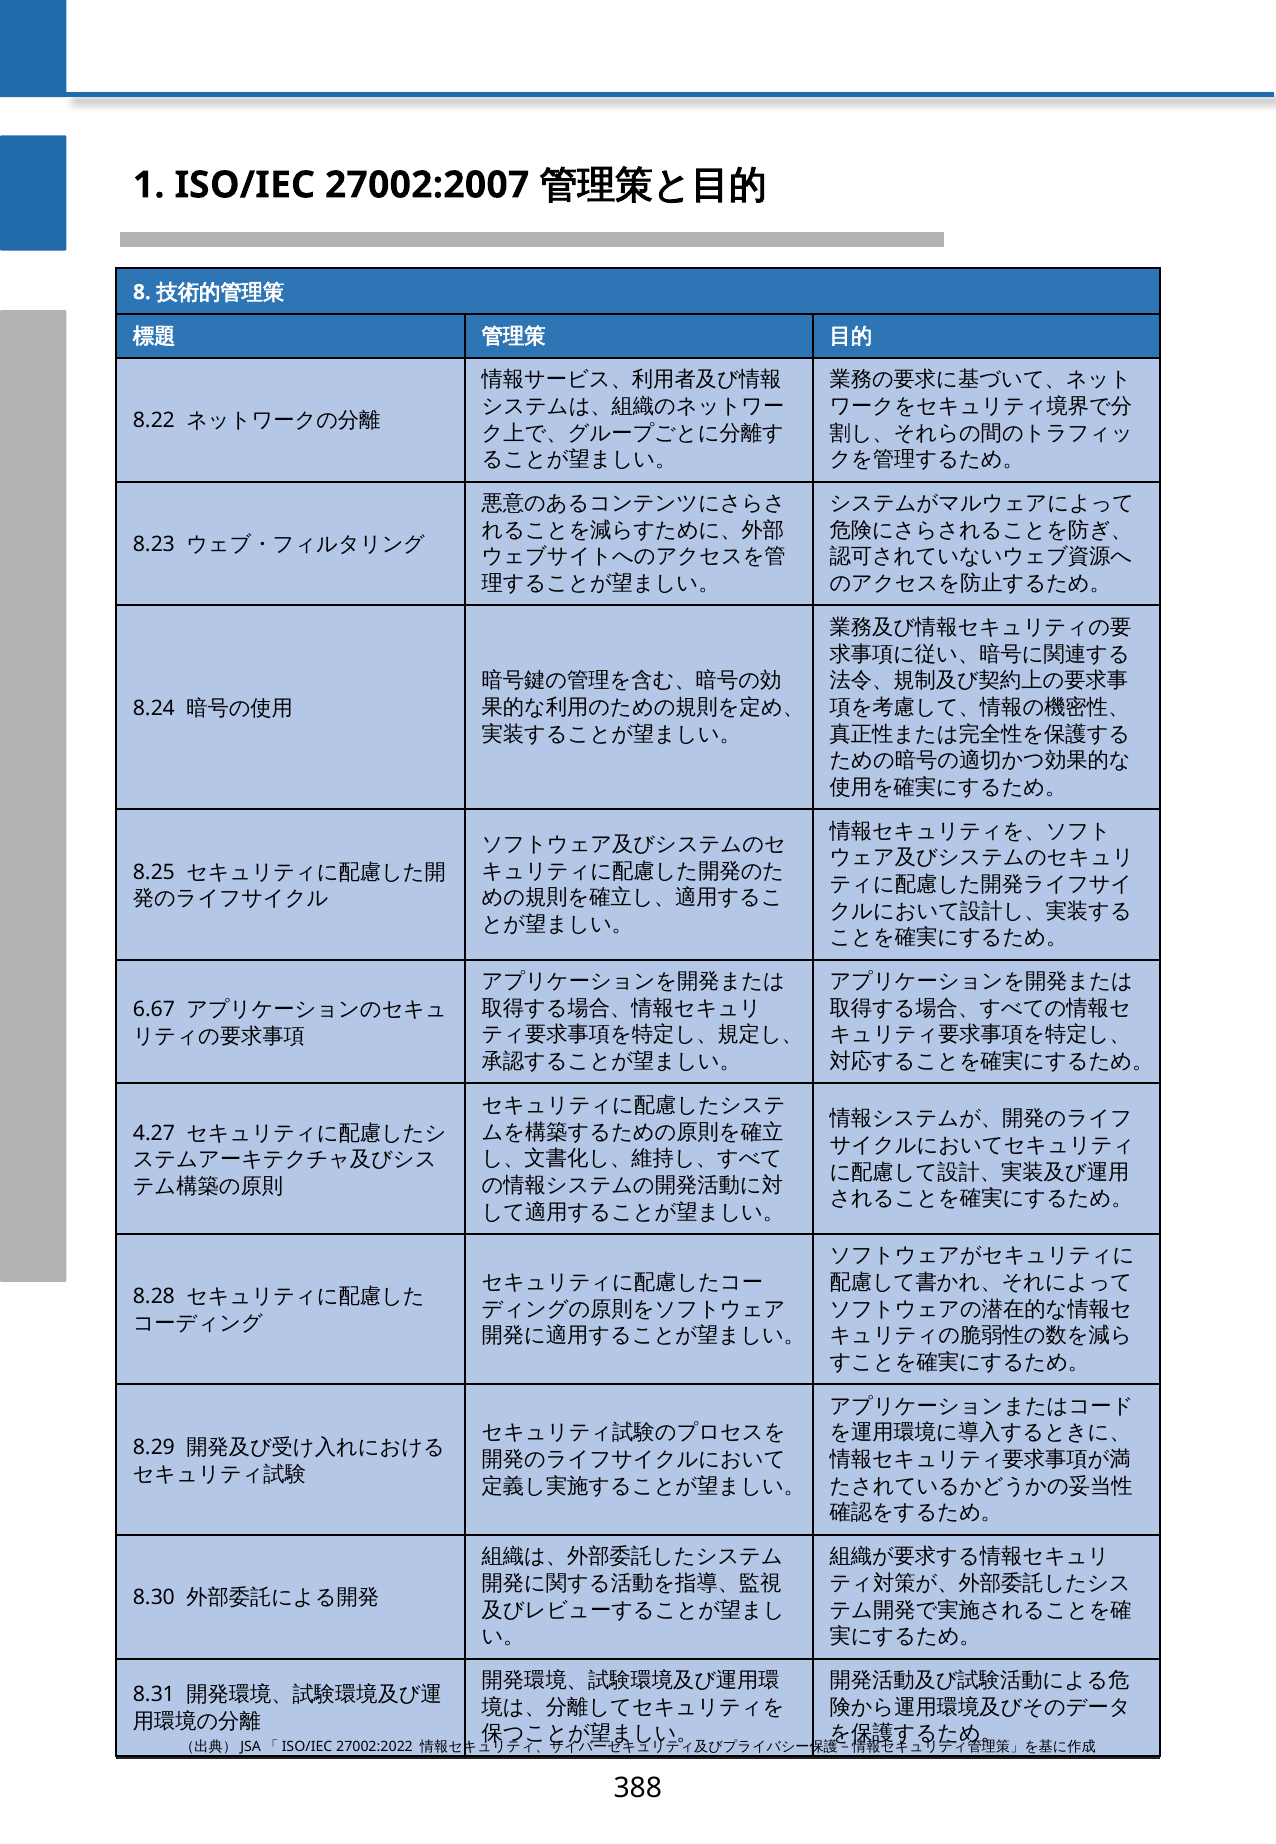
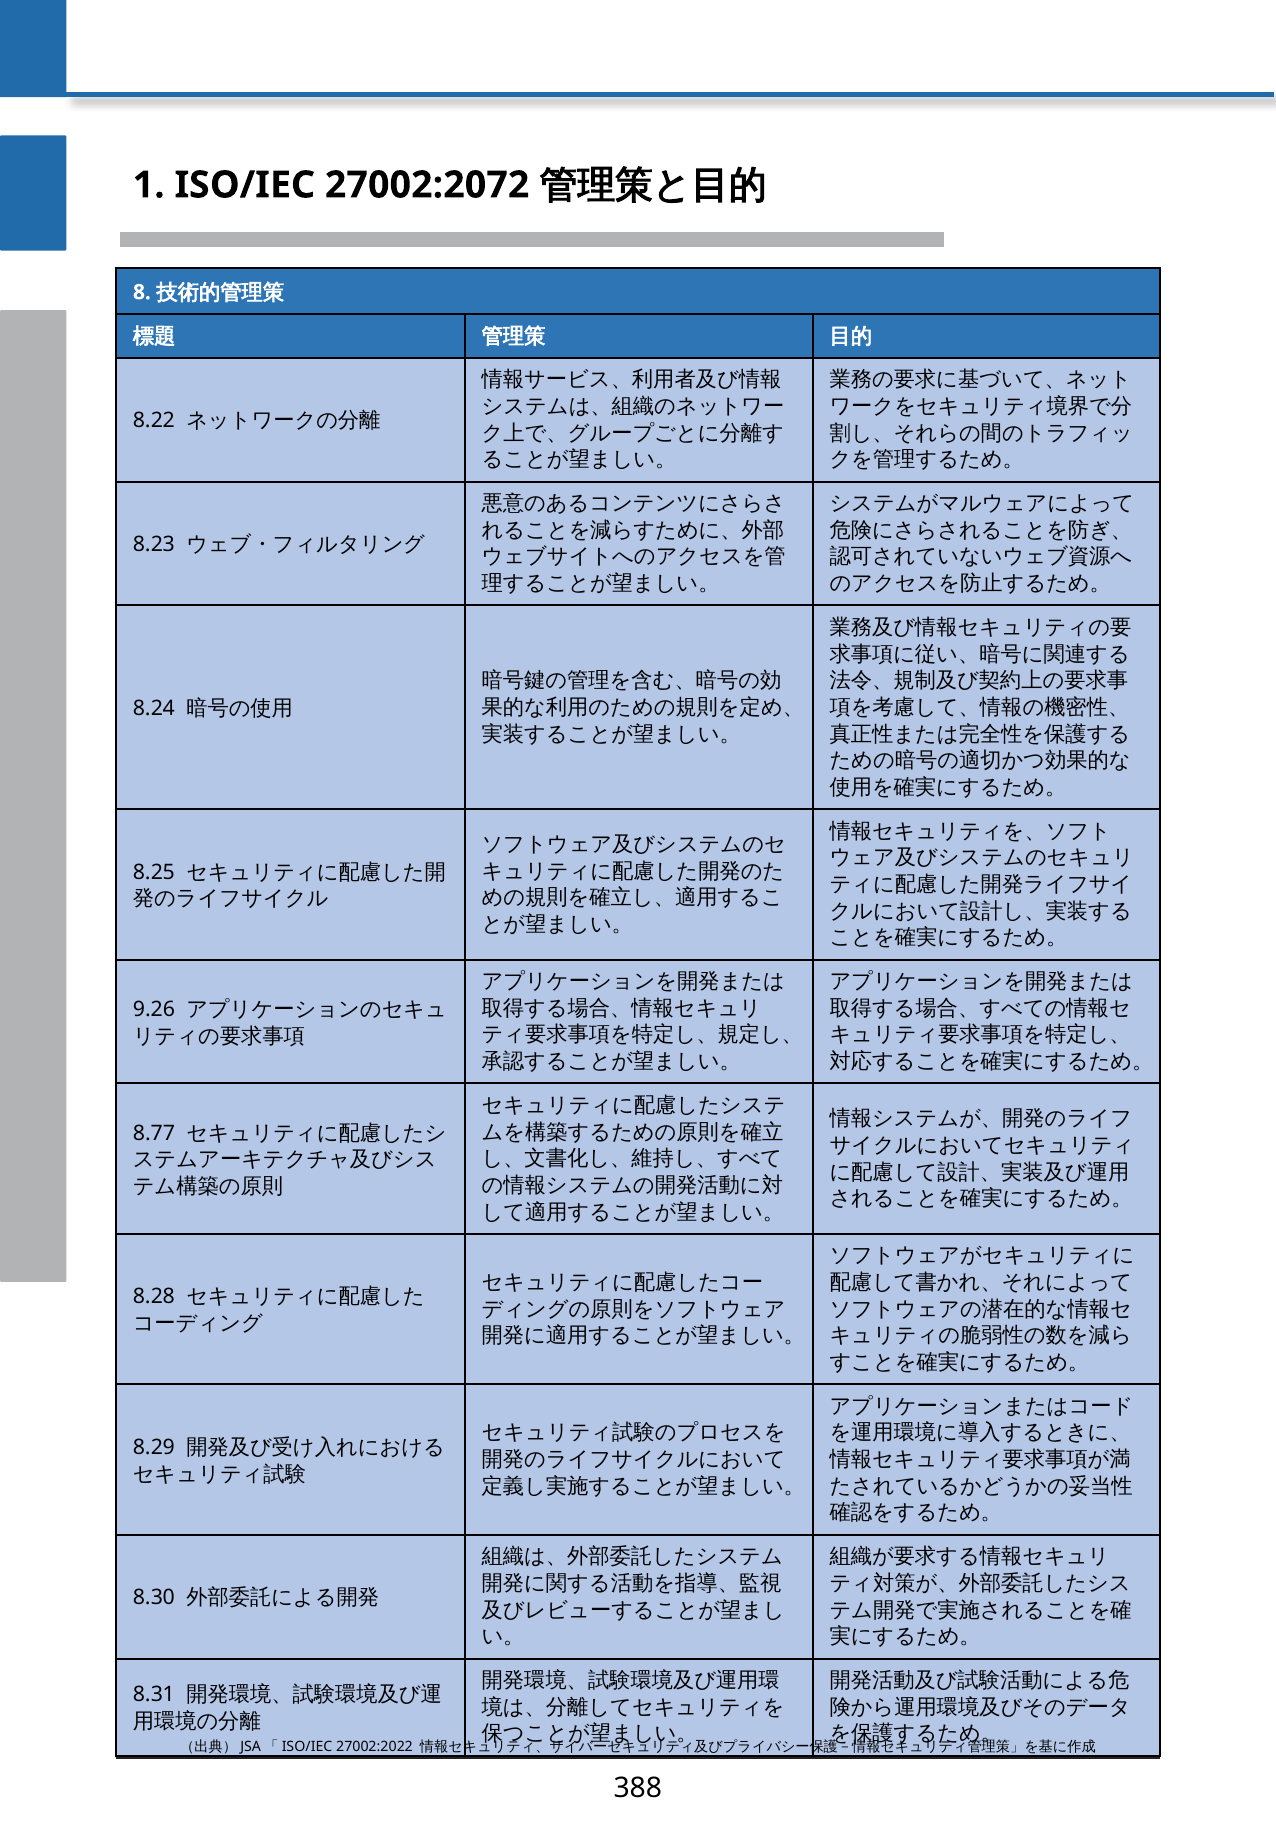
27002:2007: 27002:2007 -> 27002:2072 (427, 185)
6.67: 6.67 -> 9.26 (154, 1009)
4.27: 4.27 -> 8.77 (154, 1133)
